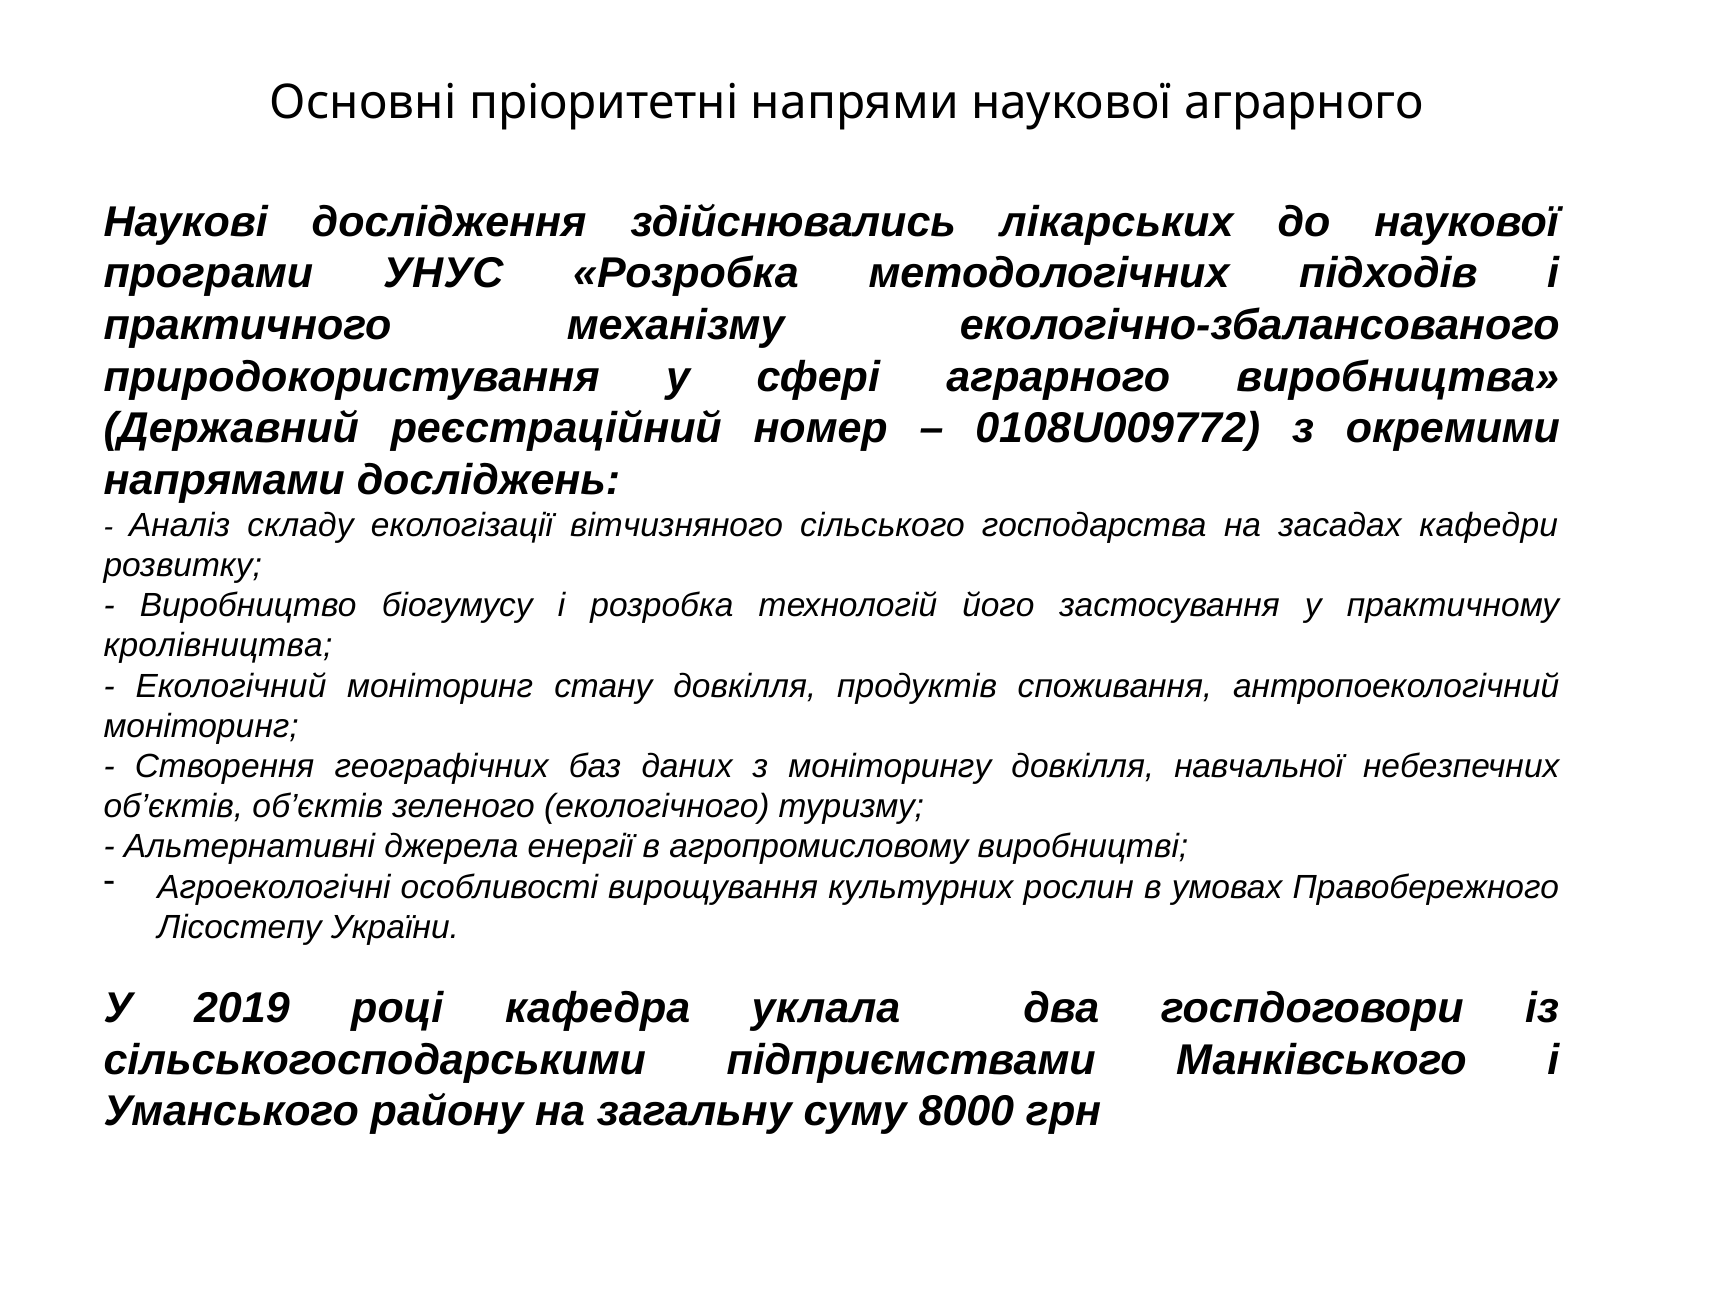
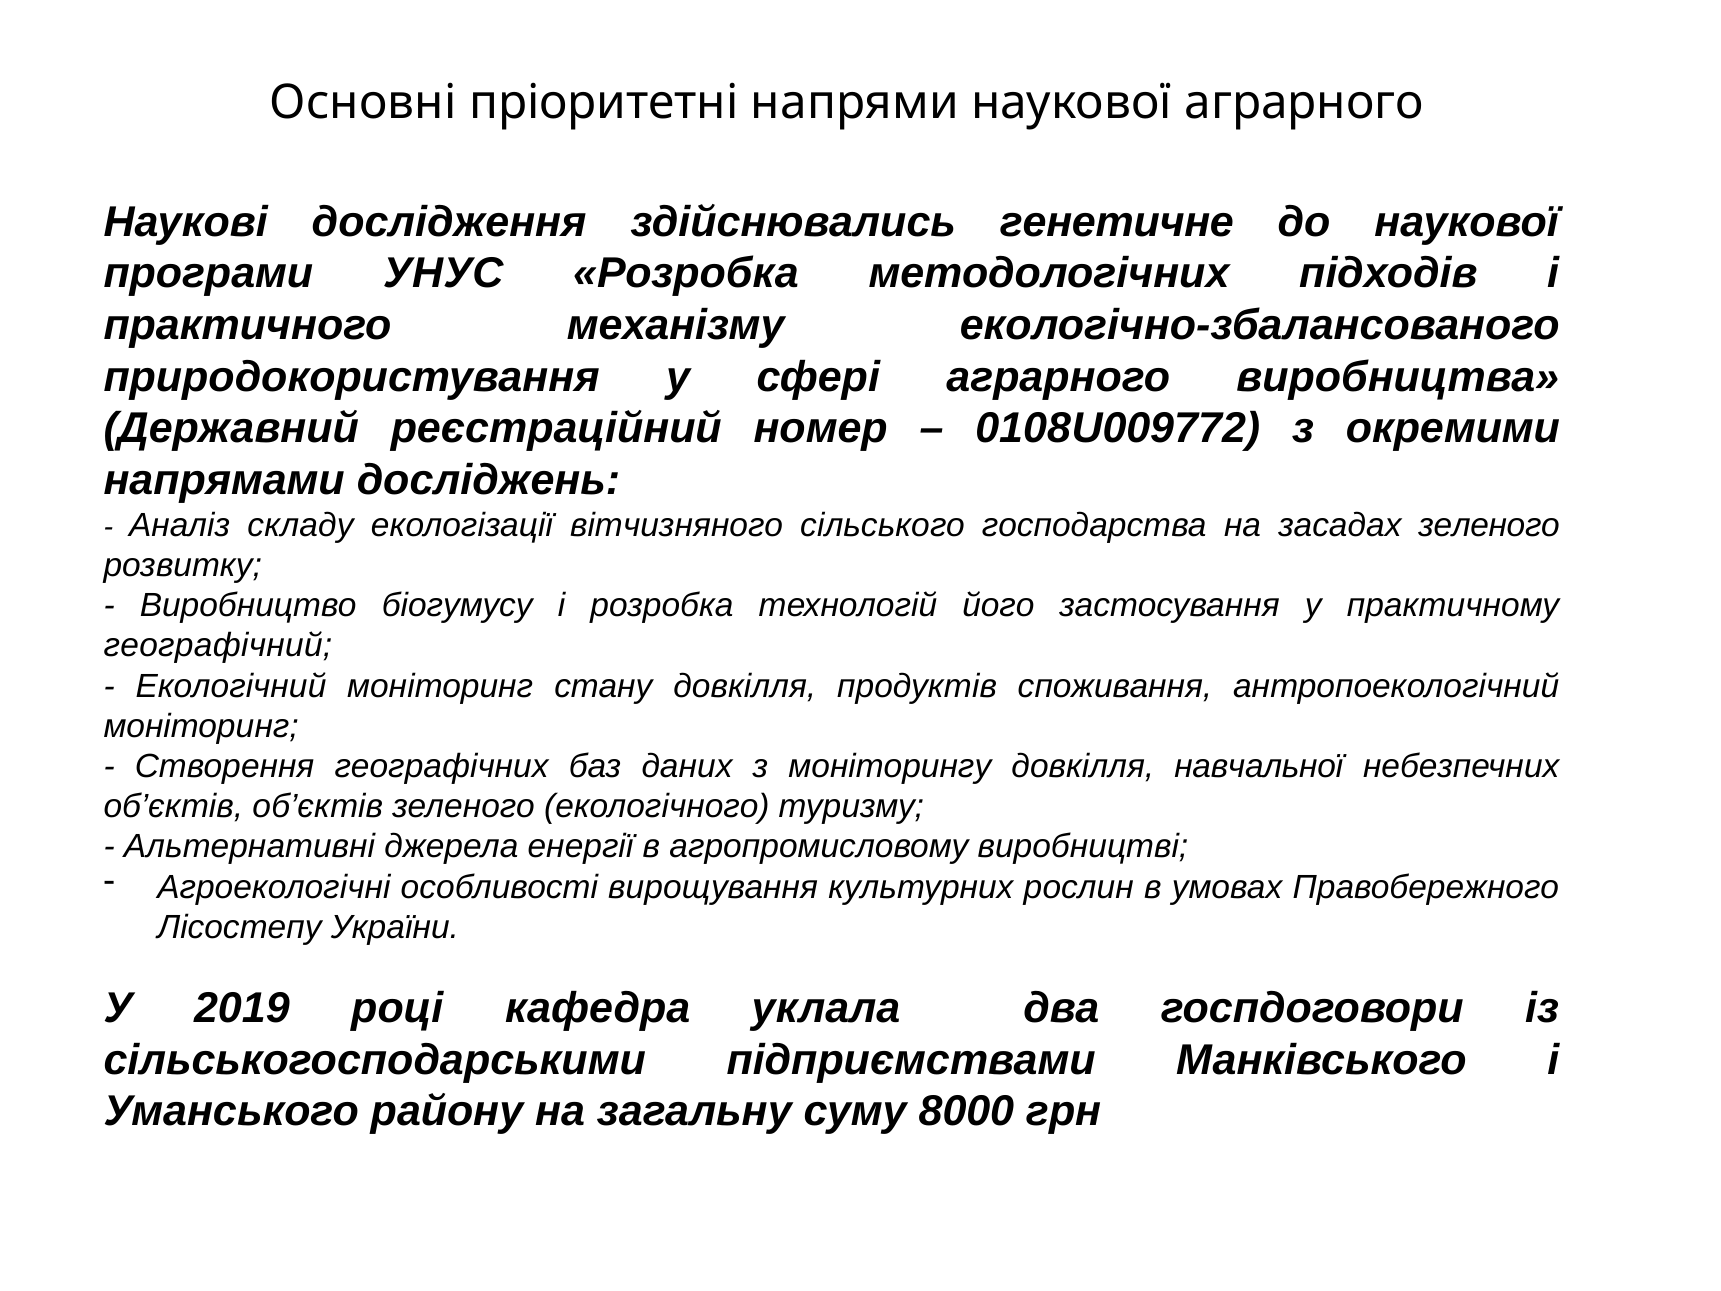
лікарських: лікарських -> генетичне (1117, 222)
засадах кафедри: кафедри -> зеленого (1489, 525)
кролівництва: кролівництва -> географічний (218, 646)
